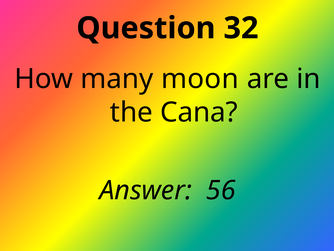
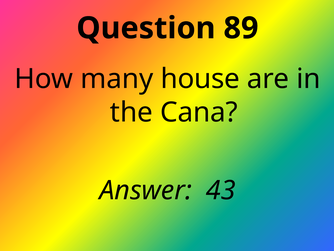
32: 32 -> 89 (241, 28)
moon: moon -> house (200, 79)
56: 56 -> 43 (221, 190)
